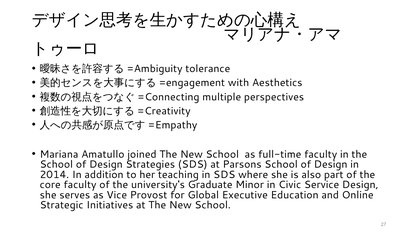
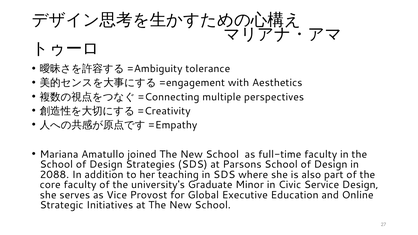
2014: 2014 -> 2088 (54, 175)
